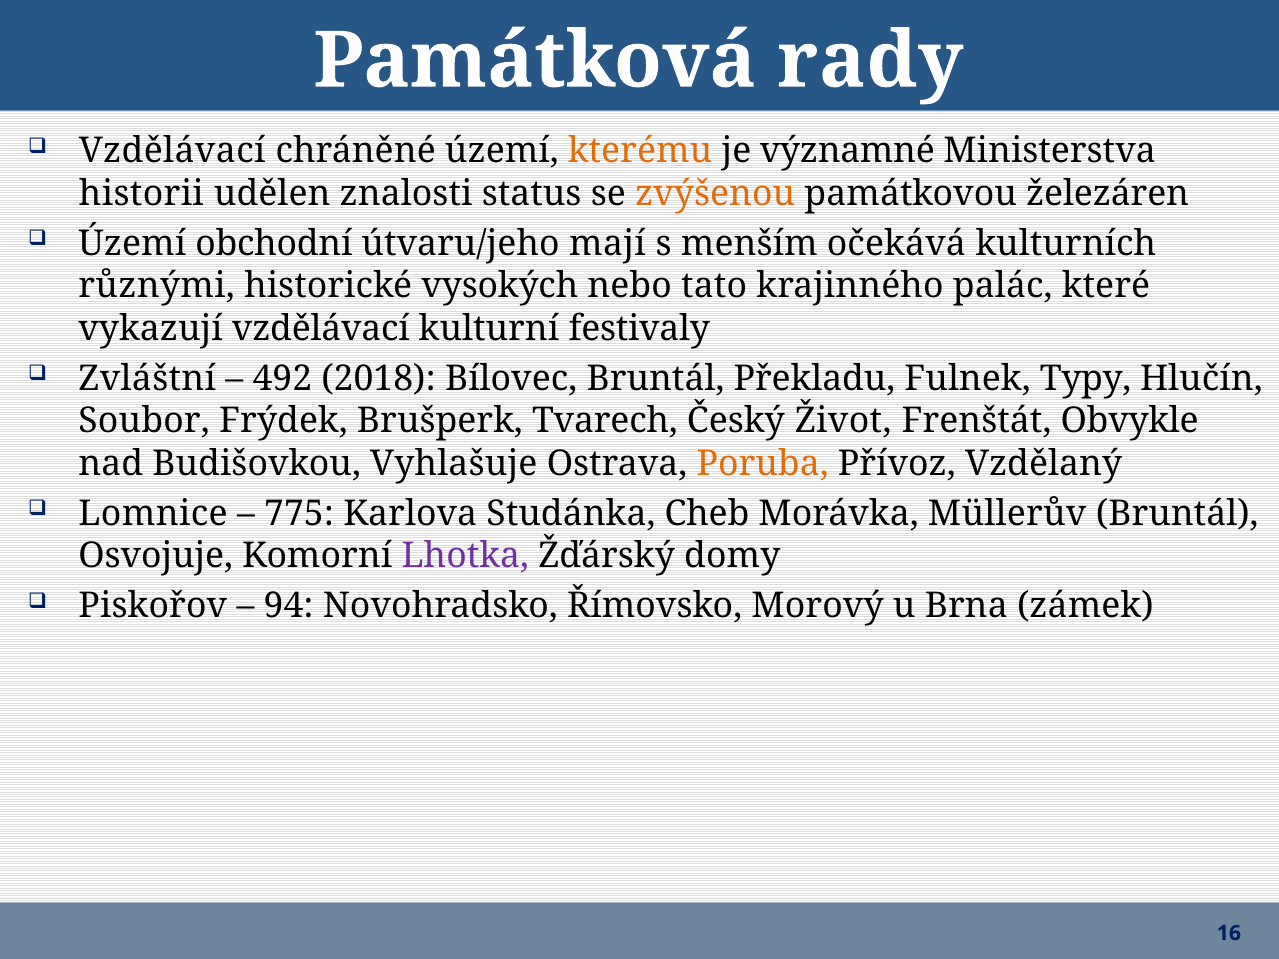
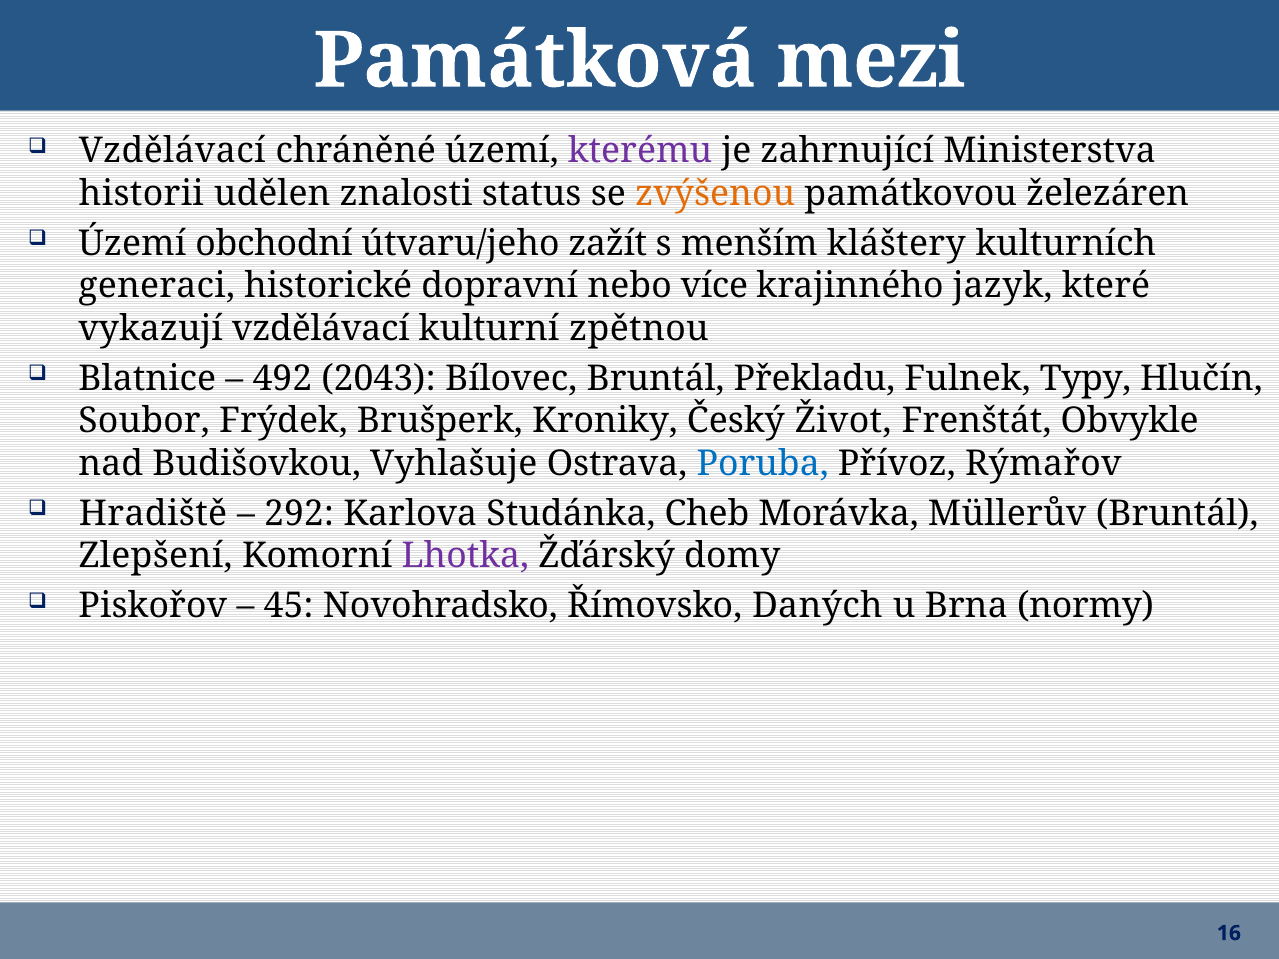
rady: rady -> mezi (871, 61)
kterému colour: orange -> purple (640, 151)
významné: významné -> zahrnující (847, 151)
mají: mají -> zažít (608, 243)
očekává: očekává -> kláštery (896, 243)
různými: různými -> generaci (157, 286)
vysokých: vysokých -> dopravní (500, 286)
tato: tato -> více (714, 286)
palác: palác -> jazyk (1003, 286)
festivaly: festivaly -> zpětnou (639, 329)
Zvláštní: Zvláštní -> Blatnice (147, 379)
2018: 2018 -> 2043 (379, 379)
Tvarech: Tvarech -> Kroniky (605, 421)
Poruba colour: orange -> blue (763, 464)
Vzdělaný: Vzdělaný -> Rýmařov (1043, 464)
Lomnice: Lomnice -> Hradiště (153, 514)
775: 775 -> 292 (299, 514)
Osvojuje: Osvojuje -> Zlepšení (156, 556)
94: 94 -> 45 (289, 606)
Morový: Morový -> Daných (817, 606)
zámek: zámek -> normy (1086, 606)
